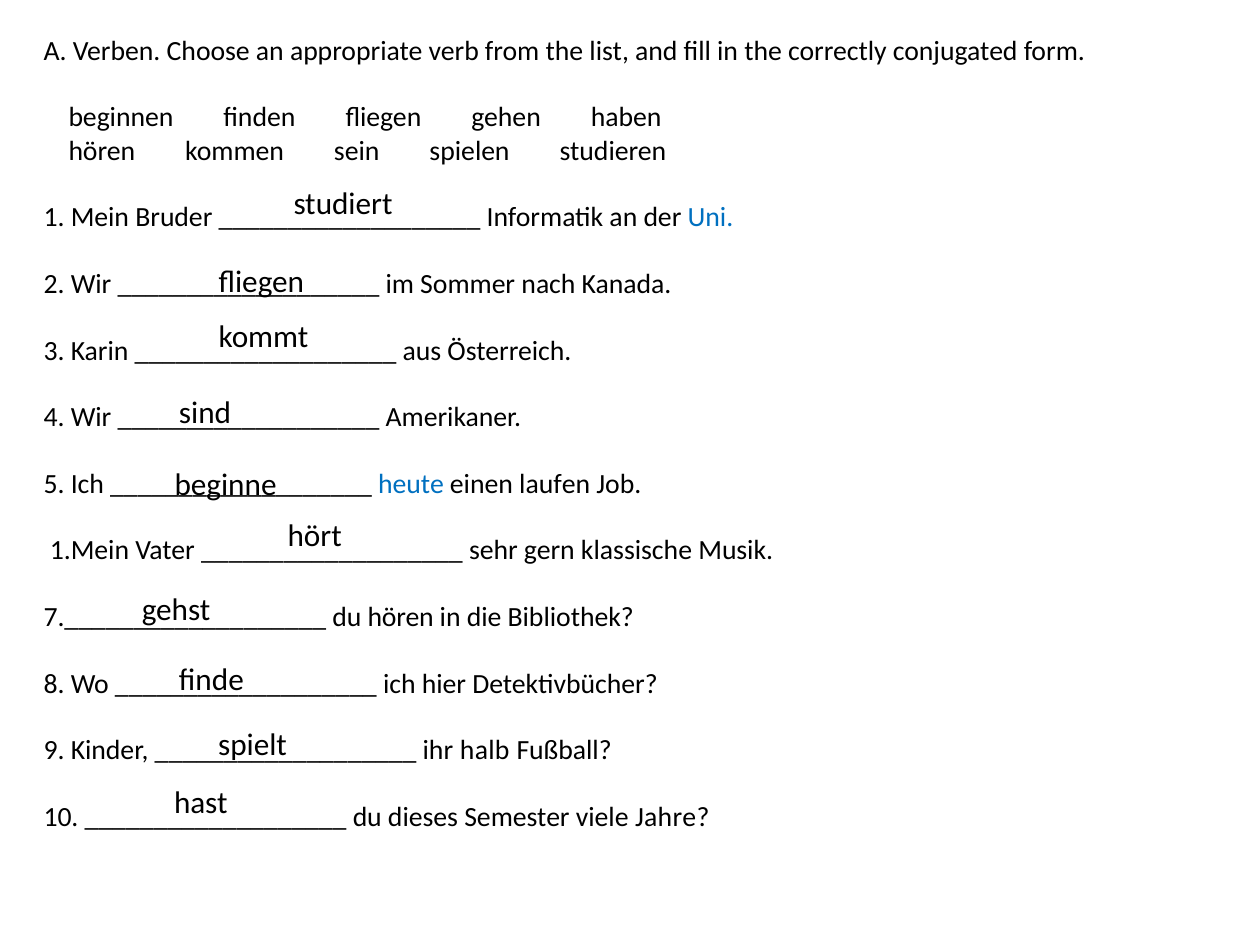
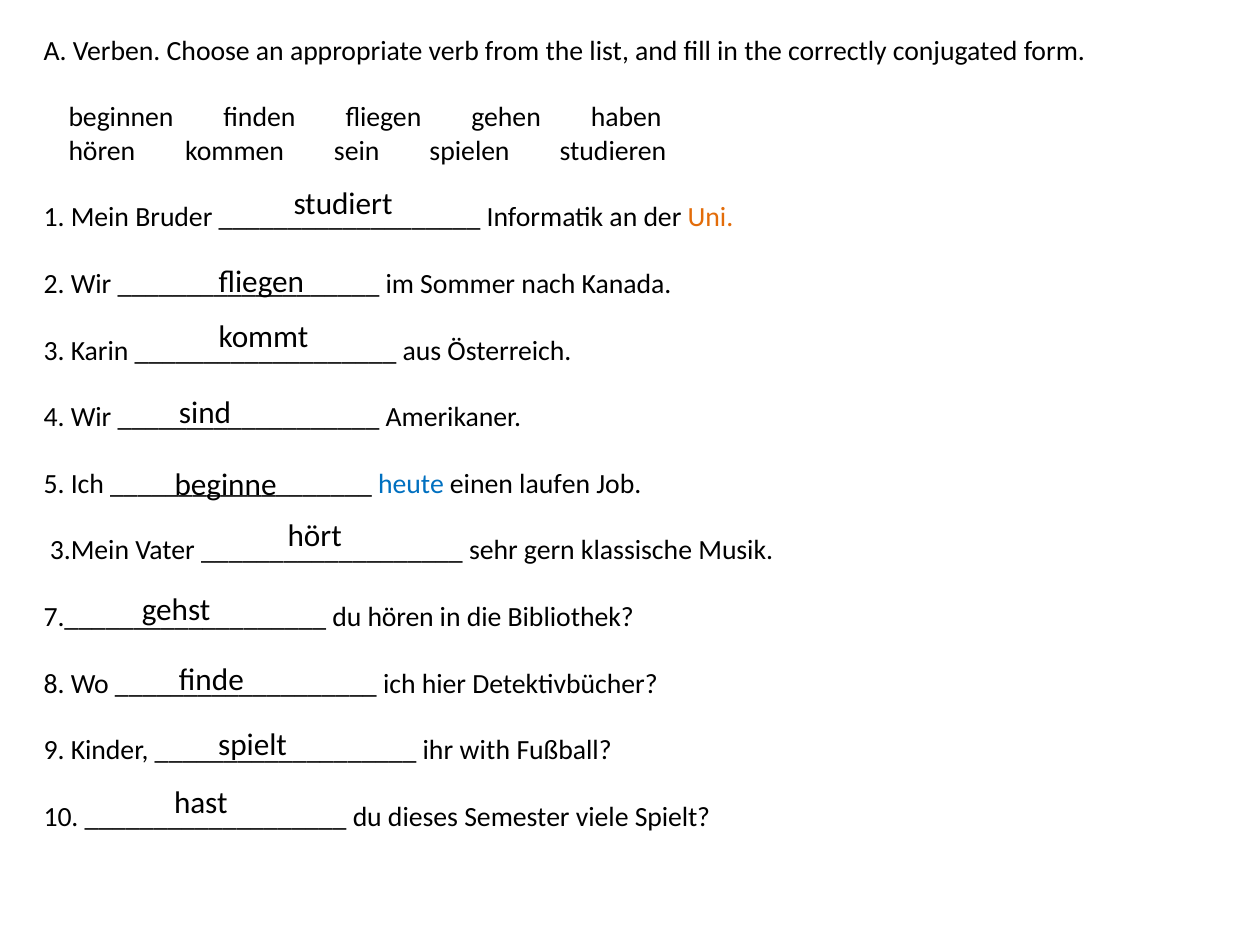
Uni colour: blue -> orange (710, 218)
1.Mein: 1.Mein -> 3.Mein (89, 551)
halb: halb -> with (485, 751)
viele Jahre: Jahre -> Spielt (672, 818)
